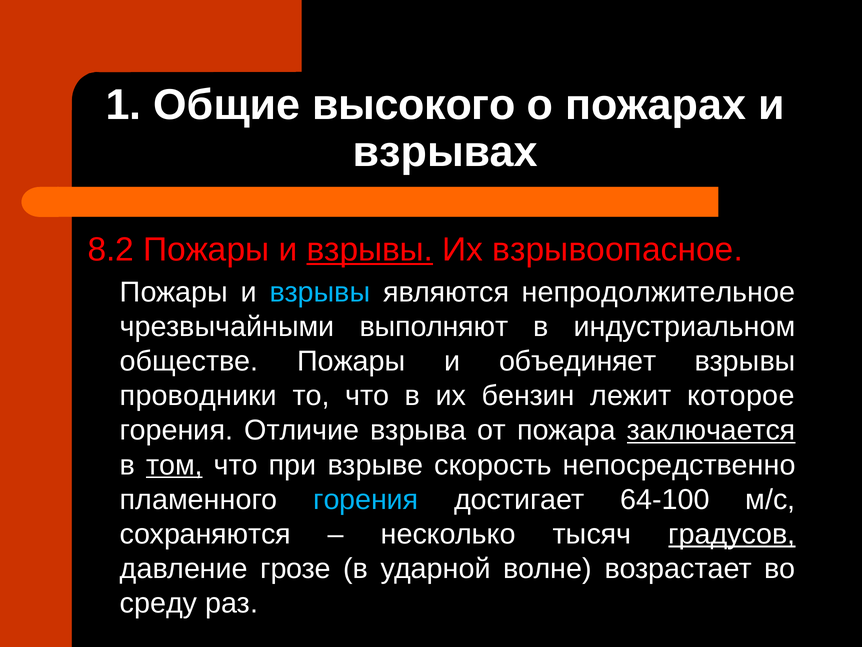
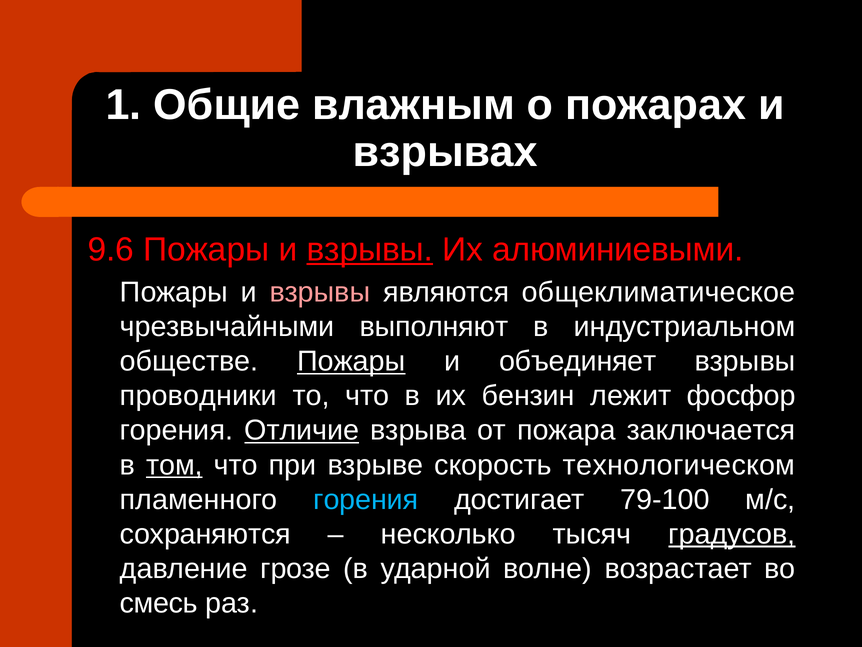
высокого: высокого -> влажным (414, 105)
8.2: 8.2 -> 9.6 (111, 249)
взрывоопасное: взрывоопасное -> алюминиевыми (618, 249)
взрывы colour: light blue -> pink (320, 292)
непродолжительное: непродолжительное -> общеклиматическое (659, 292)
Пожары underline: none -> present (351, 361)
которое: которое -> фосфор (741, 396)
Отличие underline: none -> present (302, 430)
заключается underline: present -> none (711, 430)
непосредственно: непосредственно -> технологическом (679, 465)
64-100: 64-100 -> 79-100 (665, 499)
среду: среду -> смесь (159, 603)
